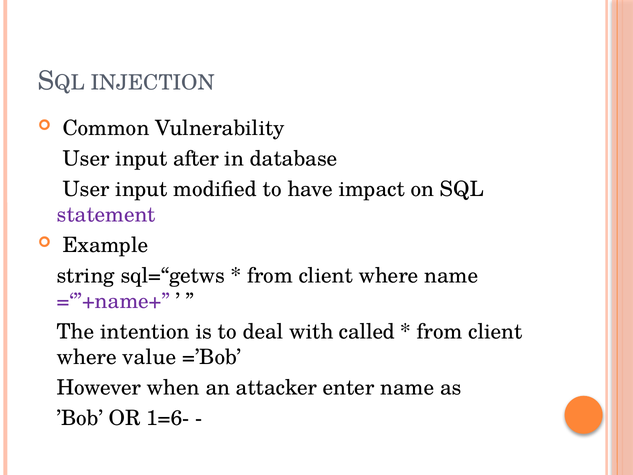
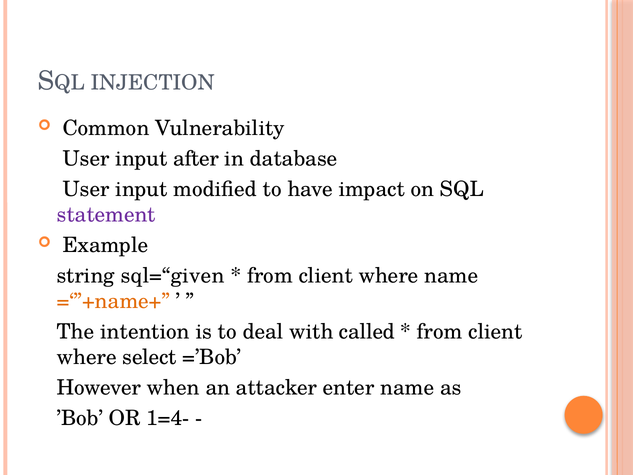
sql=“getws: sql=“getws -> sql=“given (173, 276)
=‘”+name+ colour: purple -> orange (113, 301)
value: value -> select (150, 357)
1=6-: 1=6- -> 1=4- (168, 418)
